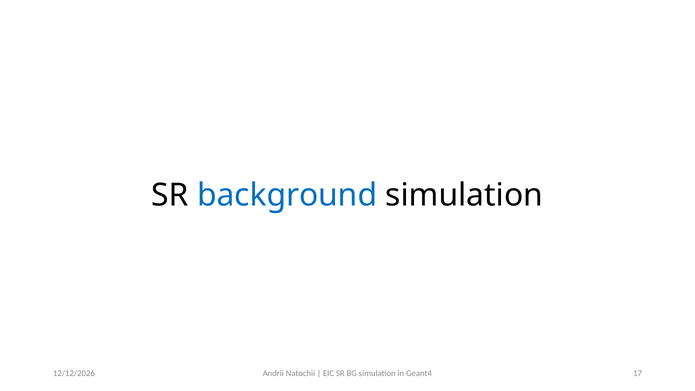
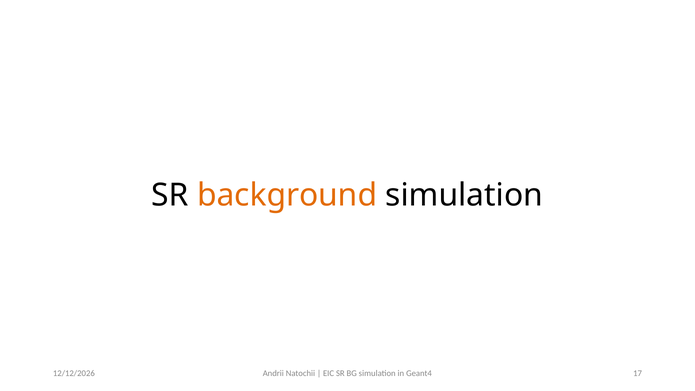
background colour: blue -> orange (287, 195)
